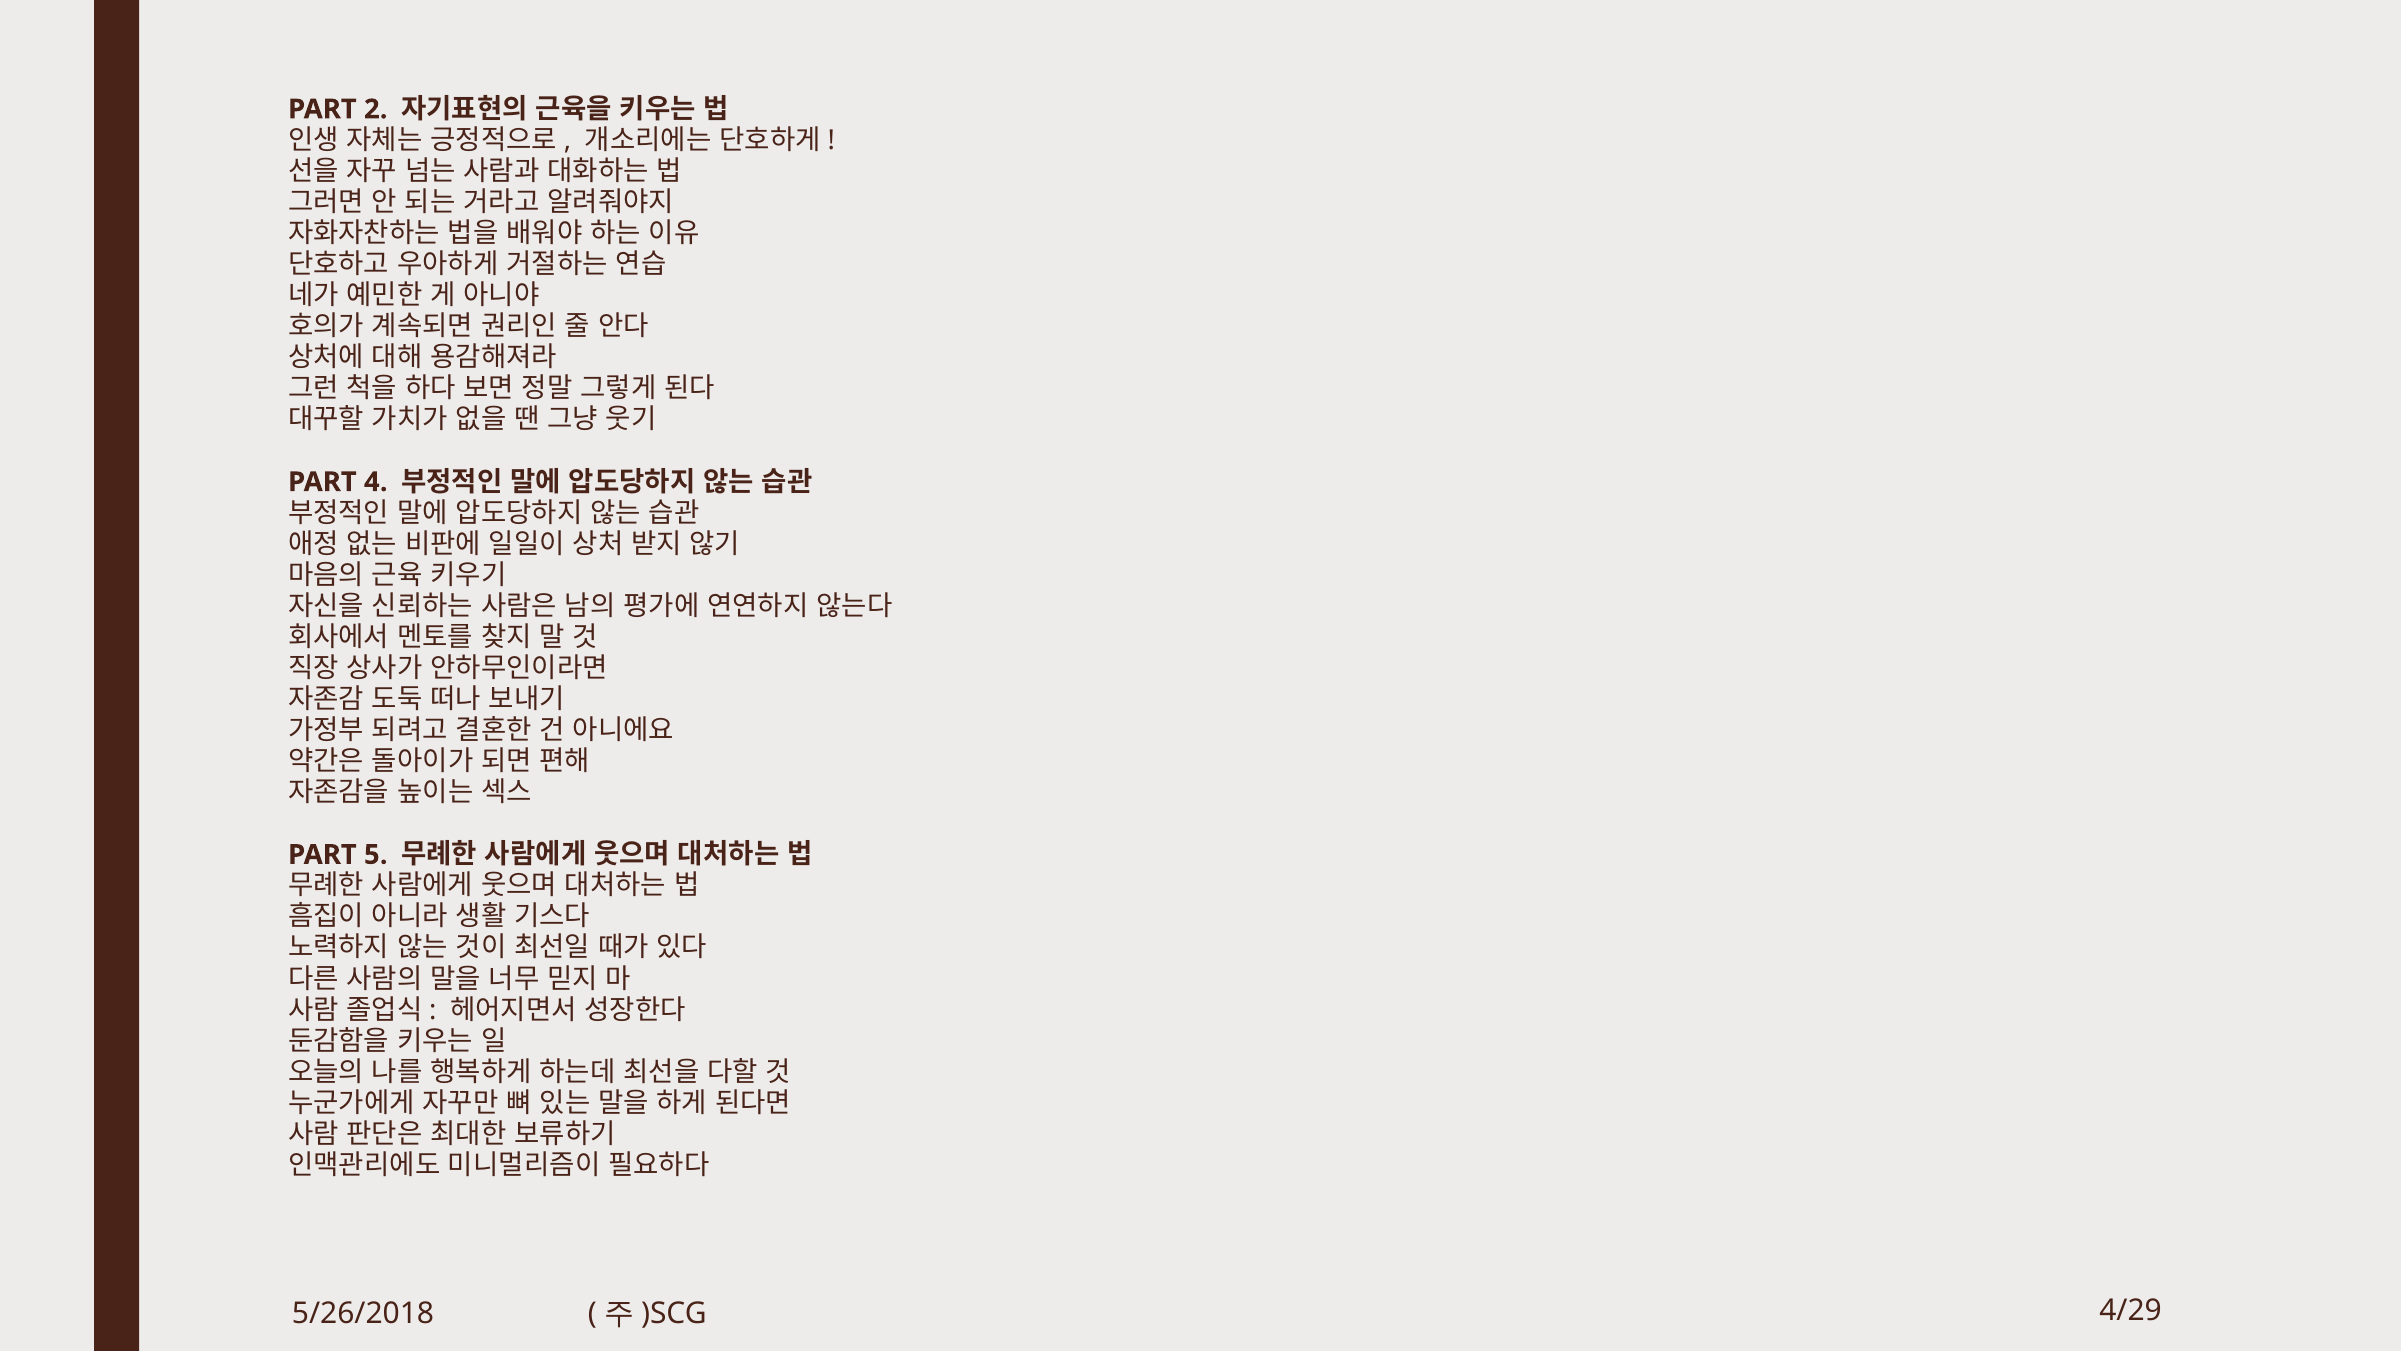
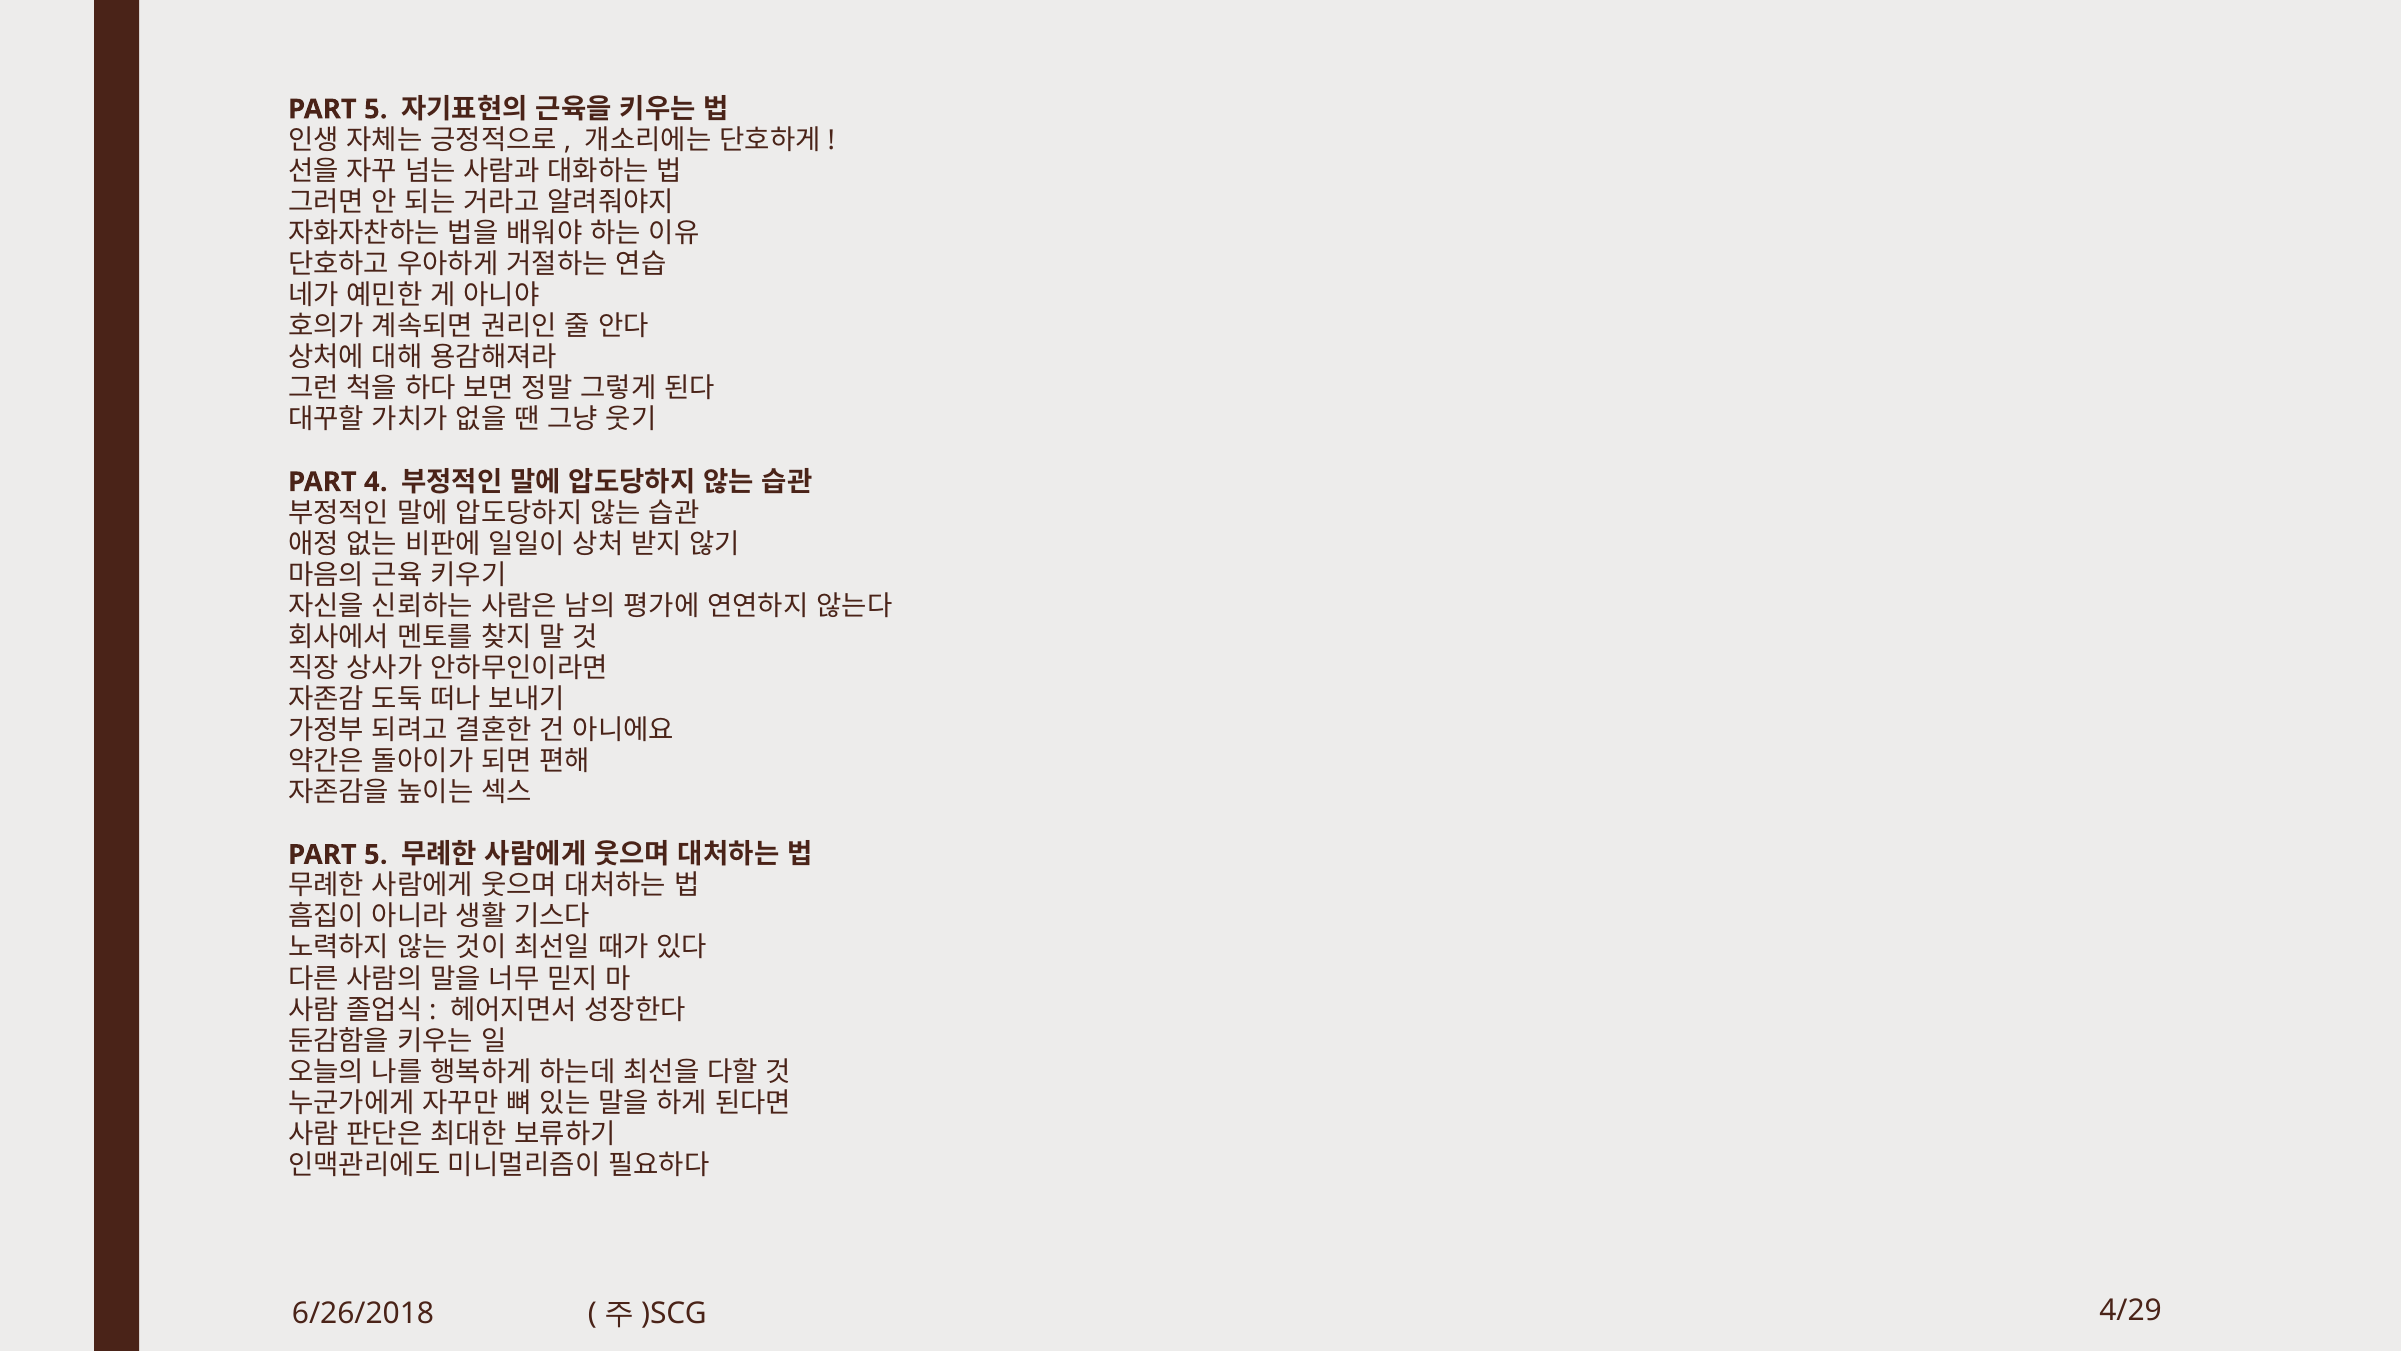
2: 2 -> 5 (376, 109)
5/26/2018: 5/26/2018 -> 6/26/2018 (363, 1313)
